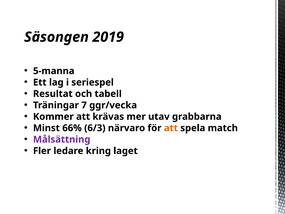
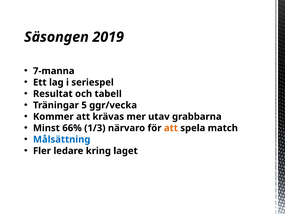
5-manna: 5-manna -> 7-manna (54, 71)
7: 7 -> 5 (84, 105)
6/3: 6/3 -> 1/3 (95, 128)
Målsättning colour: purple -> blue (62, 139)
